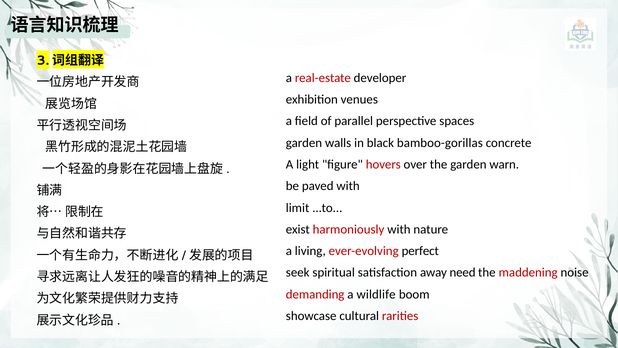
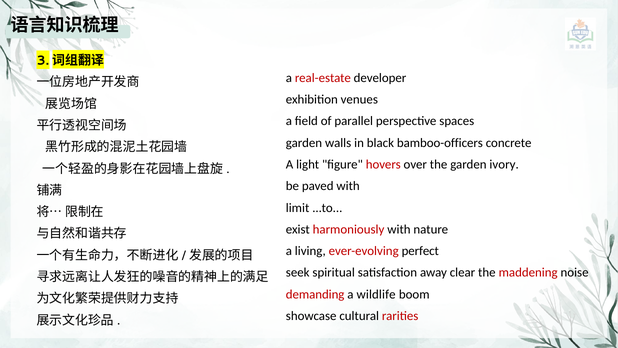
bamboo-gorillas: bamboo-gorillas -> bamboo-officers (440, 143)
warn: warn -> ivory (504, 164)
need: need -> clear (463, 272)
